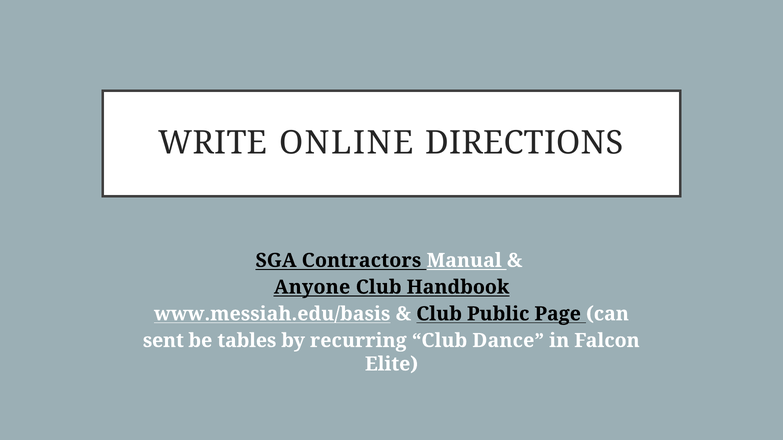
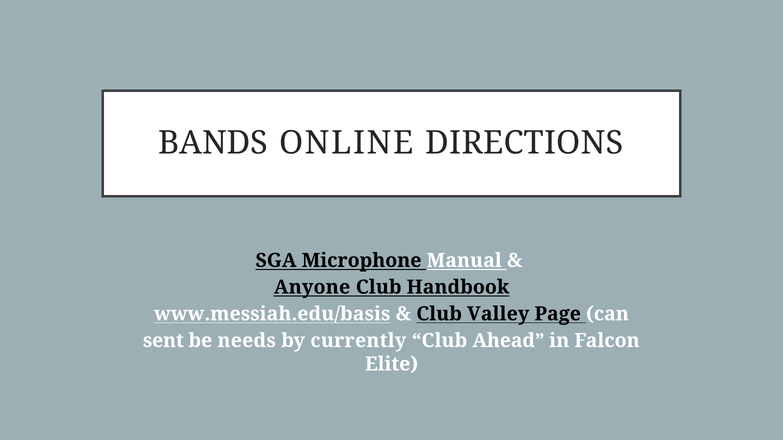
WRITE: WRITE -> BANDS (213, 143)
Contractors: Contractors -> Microphone (362, 261)
Public: Public -> Valley (498, 314)
tables: tables -> needs (247, 341)
recurring: recurring -> currently (358, 341)
Dance: Dance -> Ahead (508, 341)
